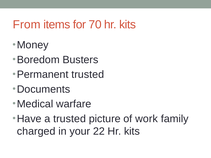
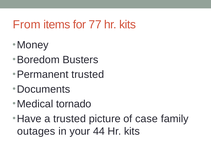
70: 70 -> 77 (95, 25)
warfare: warfare -> tornado (74, 104)
work: work -> case (147, 119)
charged: charged -> outages (36, 132)
22: 22 -> 44 (99, 132)
